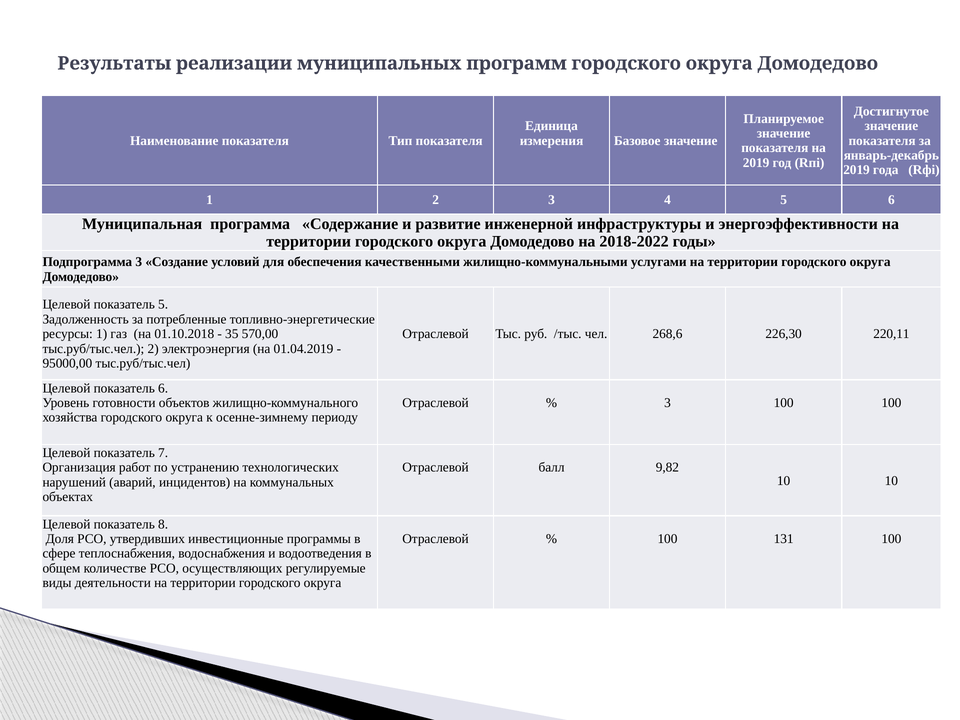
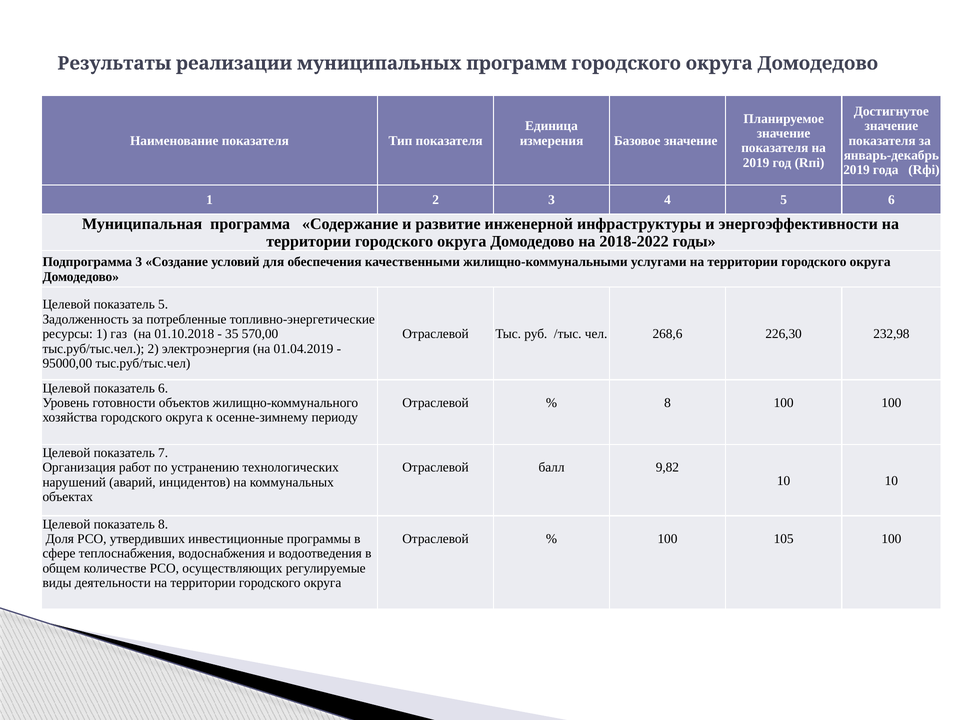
220,11: 220,11 -> 232,98 (891, 334)
3: 3 -> 8 (667, 403)
131: 131 -> 105 (784, 539)
